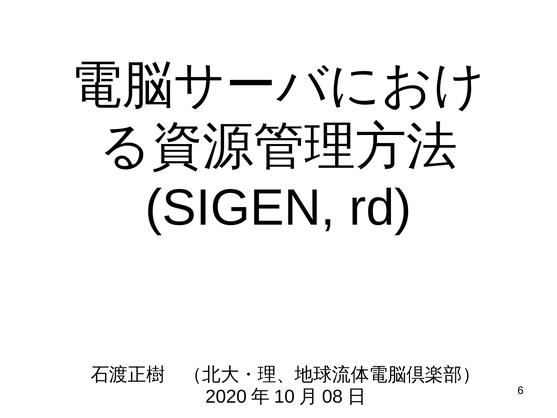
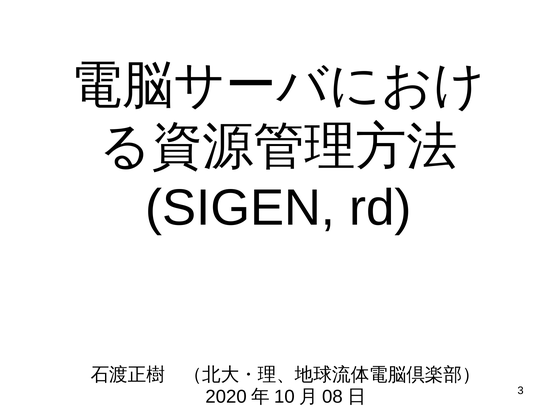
6: 6 -> 3 (521, 390)
